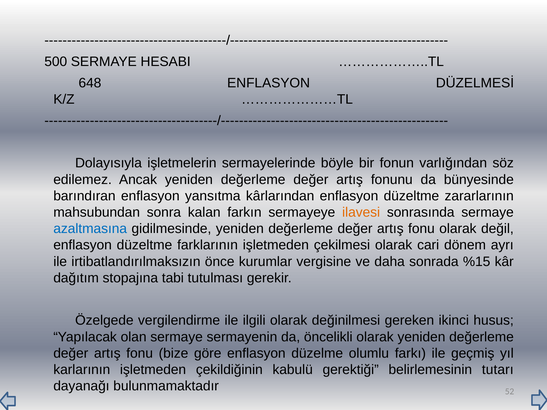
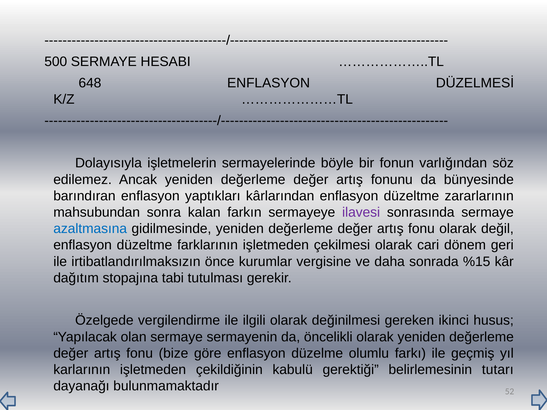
yansıtma: yansıtma -> yaptıkları (213, 196)
ilavesi colour: orange -> purple (361, 212)
ayrı: ayrı -> geri (502, 245)
